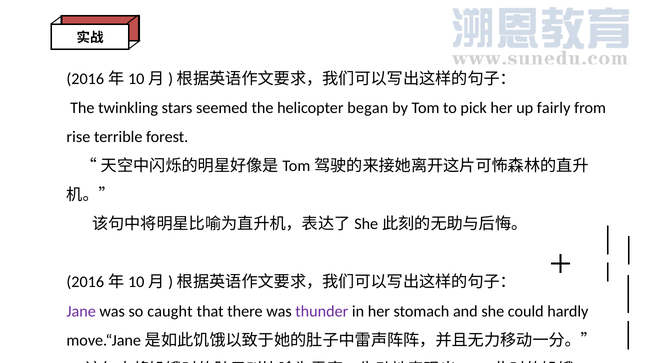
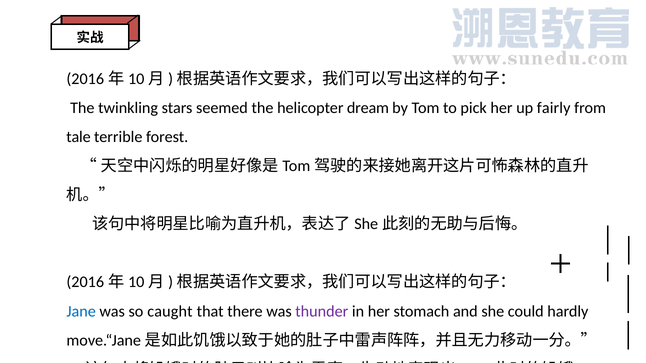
began: began -> dream (368, 108)
rise: rise -> tale (78, 137)
Jane colour: purple -> blue (81, 312)
